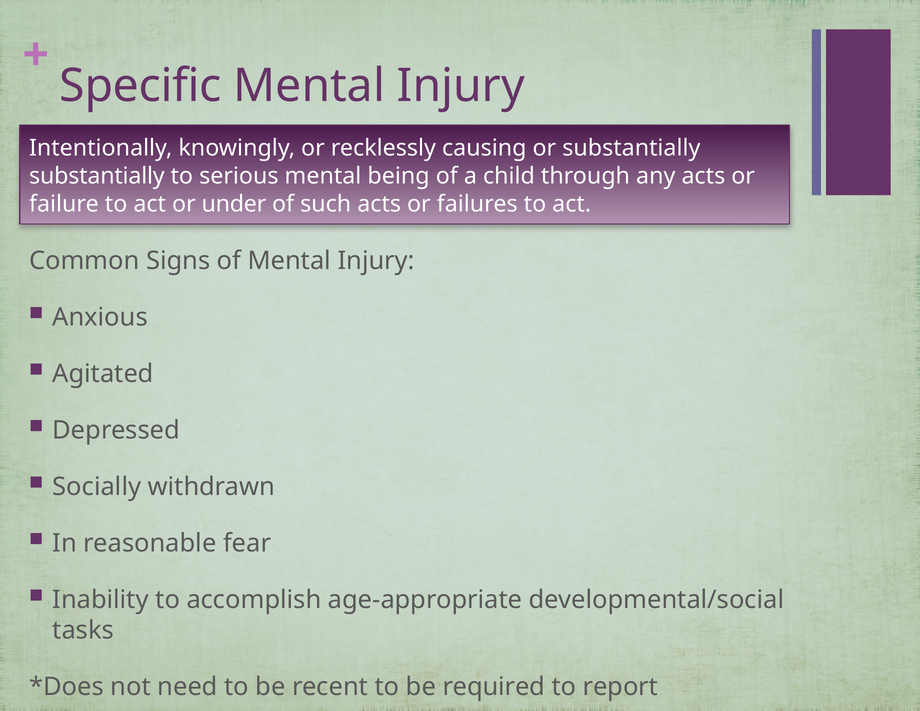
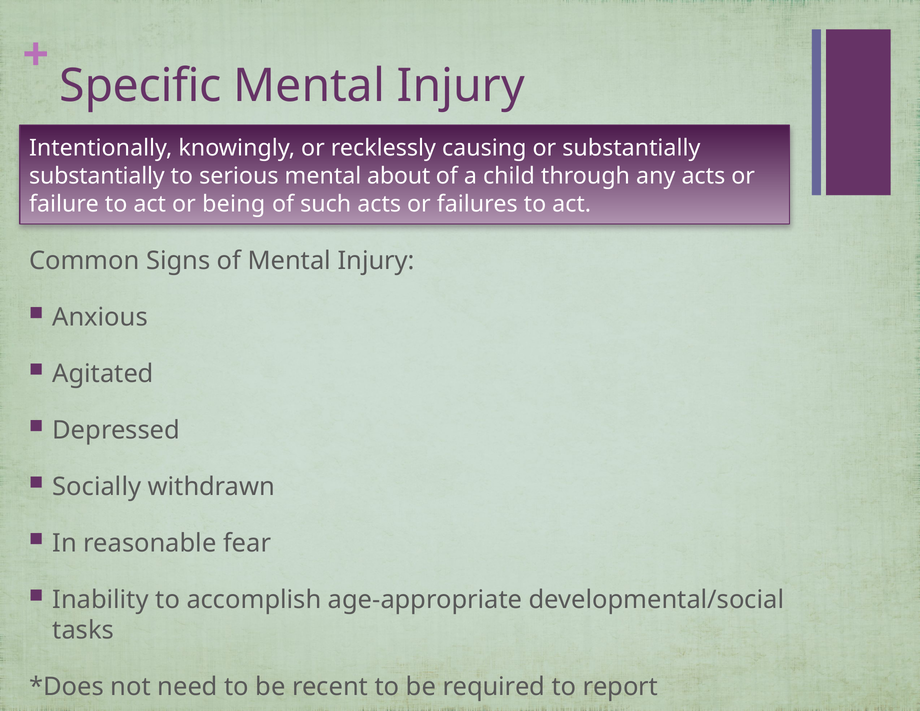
being: being -> about (399, 176)
under: under -> being (234, 204)
